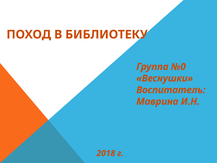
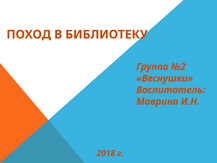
№0: №0 -> №2 (178, 67)
